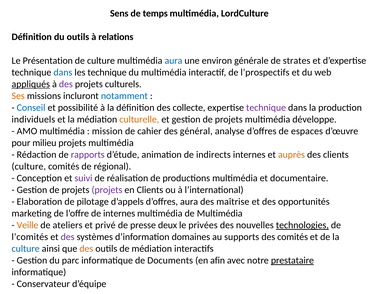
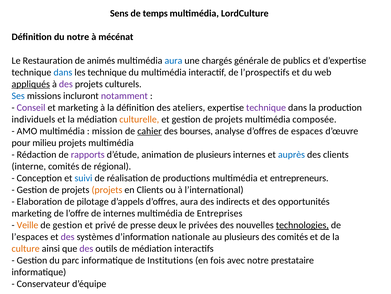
du outils: outils -> notre (78, 37)
relations: relations -> mécénat (116, 37)
Présentation: Présentation -> Restauration (48, 60)
de culture: culture -> animés (101, 60)
environ: environ -> chargés (217, 60)
strates: strates -> publics (297, 60)
Ses colour: orange -> blue (18, 96)
notamment colour: blue -> purple (124, 96)
Conseil colour: blue -> purple (31, 107)
et possibilité: possibilité -> marketing (78, 107)
collecte: collecte -> ateliers (189, 107)
développe: développe -> composée (314, 119)
cahier underline: none -> present (150, 131)
général: général -> bourses (196, 131)
de indirects: indirects -> plusieurs (213, 154)
auprès colour: orange -> blue (291, 154)
culture: culture -> interne (29, 166)
suivi colour: purple -> blue (83, 178)
documentaire: documentaire -> entrepreneurs (299, 178)
projets colour: purple -> orange (107, 189)
maîtrise: maîtrise -> indirects (233, 201)
de Multimédia: Multimédia -> Entreprises (220, 213)
de ateliers: ateliers -> gestion (68, 225)
l’comités: l’comités -> l’espaces (30, 236)
domaines: domaines -> nationale (191, 236)
au supports: supports -> plusieurs (242, 236)
culture colour: blue -> orange (26, 248)
des colour: orange -> purple (86, 248)
Documents: Documents -> Institutions (170, 260)
afin: afin -> fois (218, 260)
prestataire underline: present -> none (292, 260)
